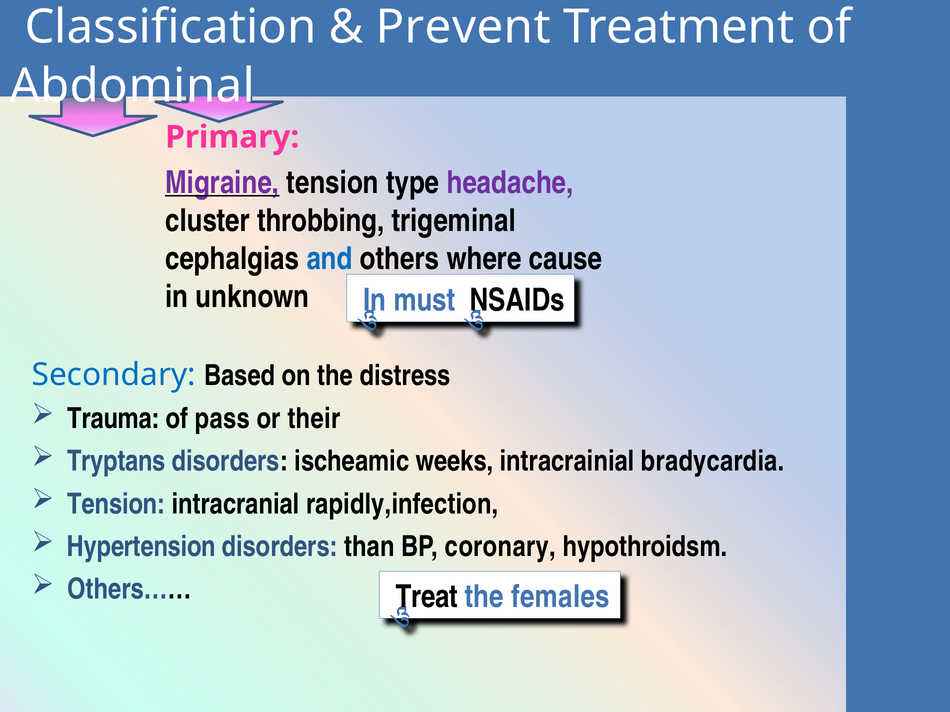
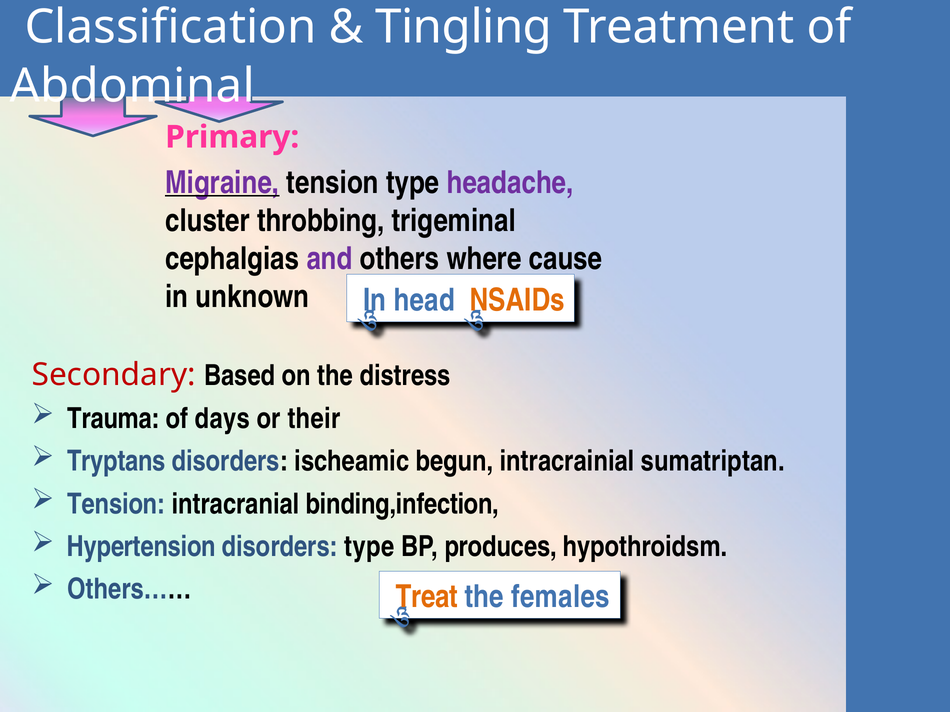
Prevent: Prevent -> Tingling (464, 27)
and colour: blue -> purple (330, 259)
must: must -> head (424, 300)
NSAIDs colour: black -> orange (517, 300)
Secondary colour: blue -> red (114, 375)
pass: pass -> days (223, 419)
weeks: weeks -> begun (455, 462)
bradycardia: bradycardia -> sumatriptan (713, 462)
rapidly,infection: rapidly,infection -> binding,infection (402, 504)
disorders than: than -> type (369, 547)
coronary: coronary -> produces (501, 547)
Treat colour: black -> orange (427, 597)
